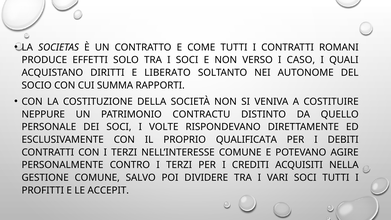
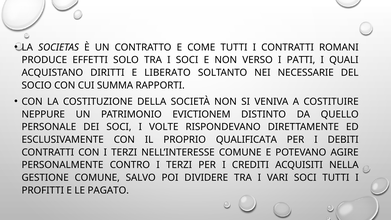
CASO: CASO -> PATTI (301, 60)
AUTONOME: AUTONOME -> NECESSARIE (306, 73)
CONTRACTU: CONTRACTU -> EVICTIONEM (201, 114)
ACCEPIT: ACCEPIT -> PAGATO (108, 190)
